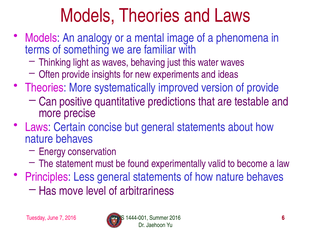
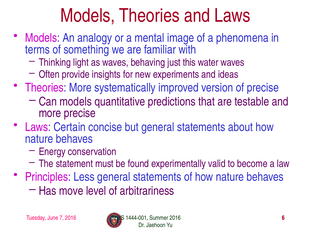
of provide: provide -> precise (263, 88)
Can positive: positive -> models (76, 102)
